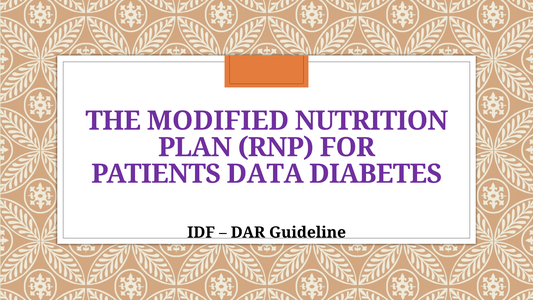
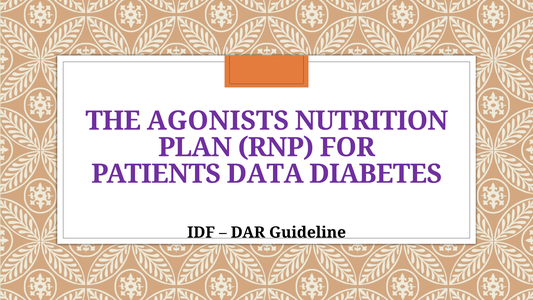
MODIFIED: MODIFIED -> AGONISTS (218, 121)
